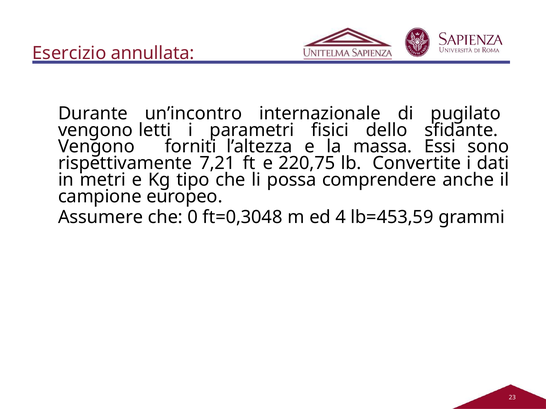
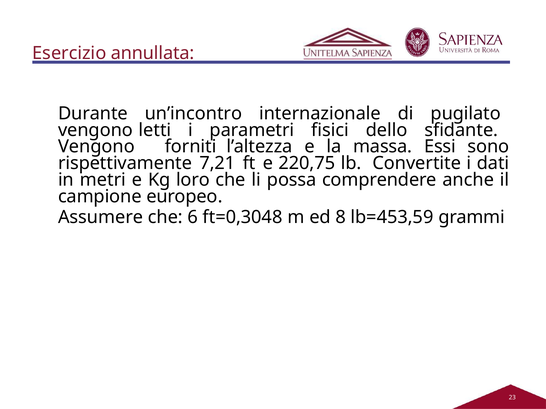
tipo: tipo -> loro (193, 180)
0: 0 -> 6 (193, 217)
4: 4 -> 8 (341, 217)
